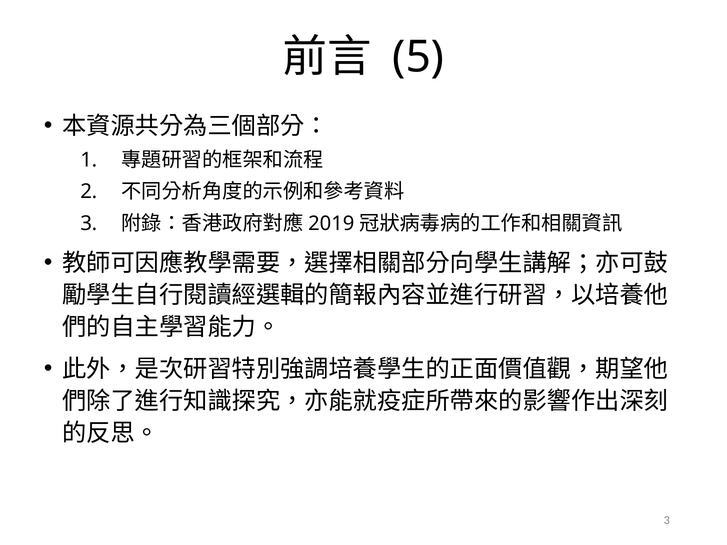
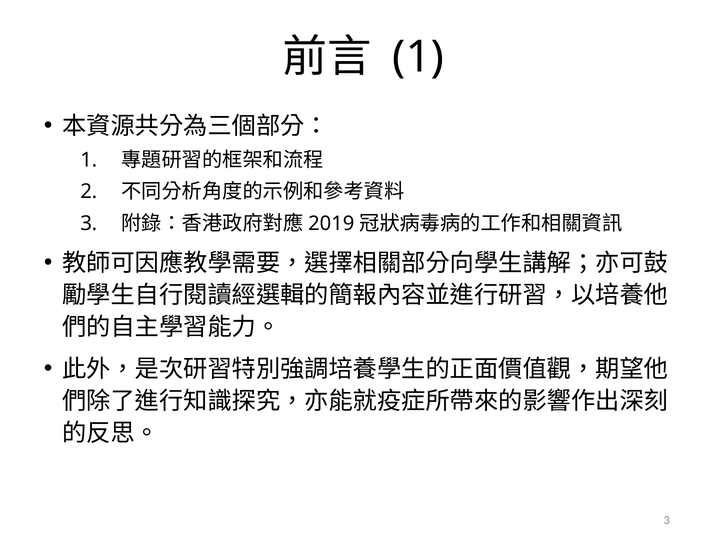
5: 5 -> 1 (418, 57)
